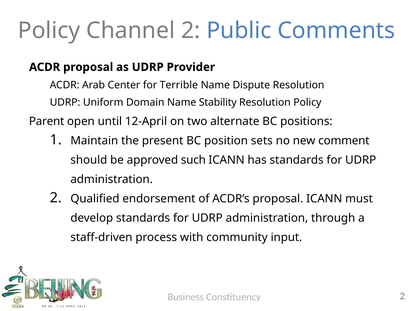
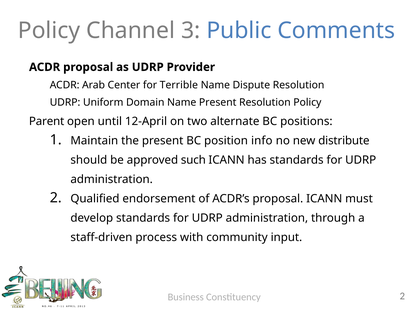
Channel 2: 2 -> 3 (191, 31)
Name Stability: Stability -> Present (218, 102)
sets: sets -> info (262, 140)
comment: comment -> distribute (344, 140)
